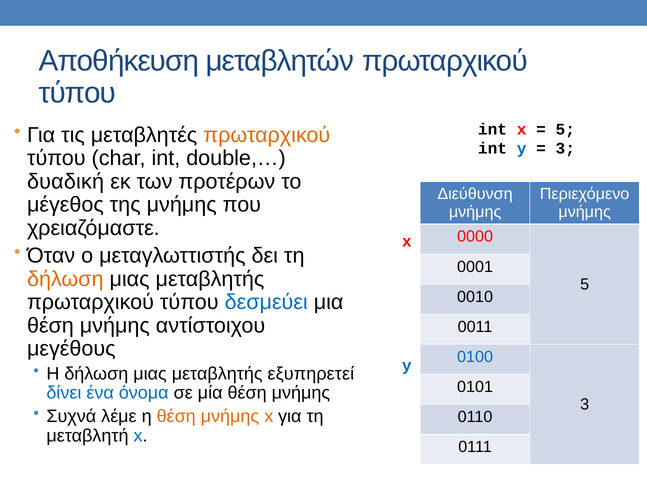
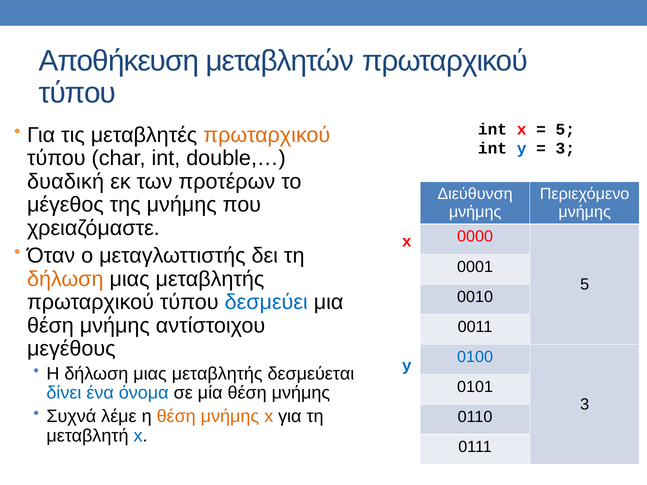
εξυπηρετεί: εξυπηρετεί -> δεσμεύεται (311, 374)
